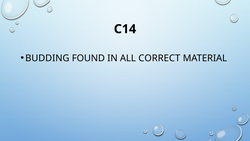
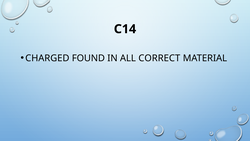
BUDDING: BUDDING -> CHARGED (47, 58)
